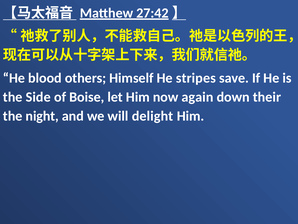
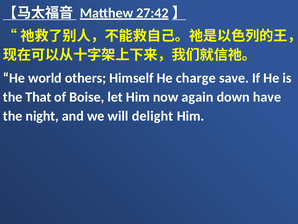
blood: blood -> world (45, 78)
stripes: stripes -> charge (196, 78)
Side: Side -> That (38, 97)
their: their -> have (267, 97)
